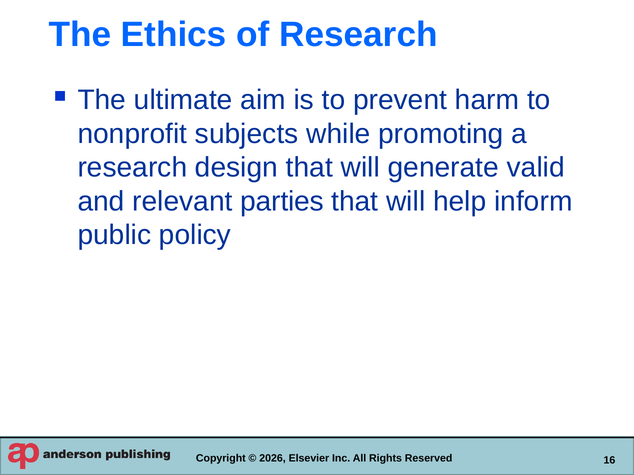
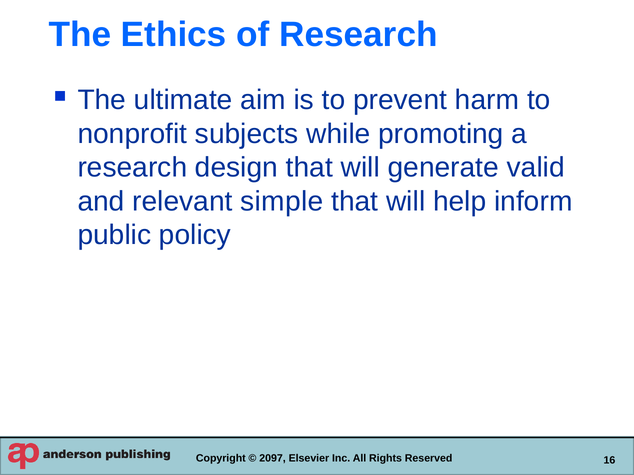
parties: parties -> simple (282, 202)
2026: 2026 -> 2097 (273, 459)
